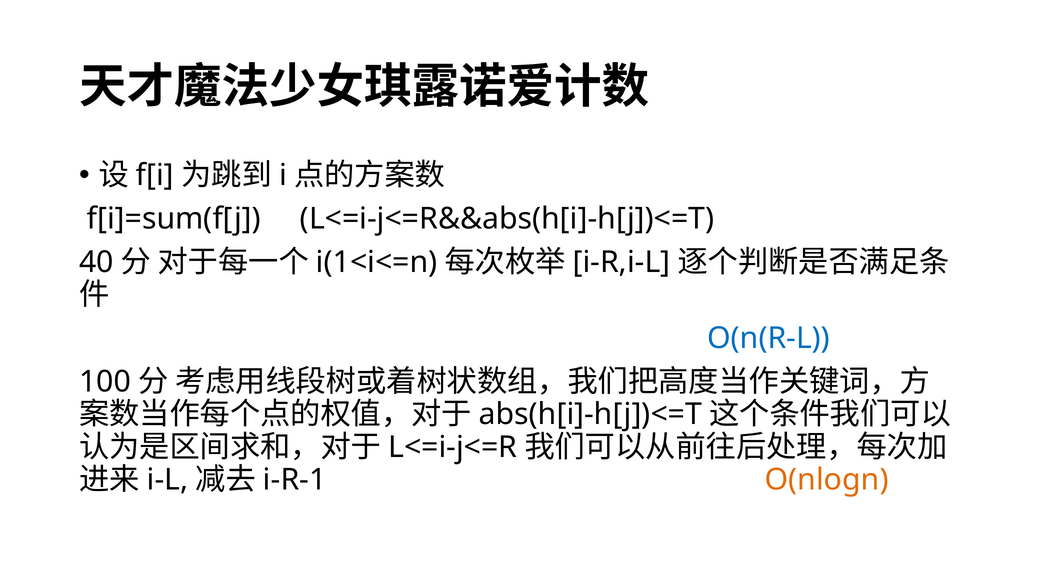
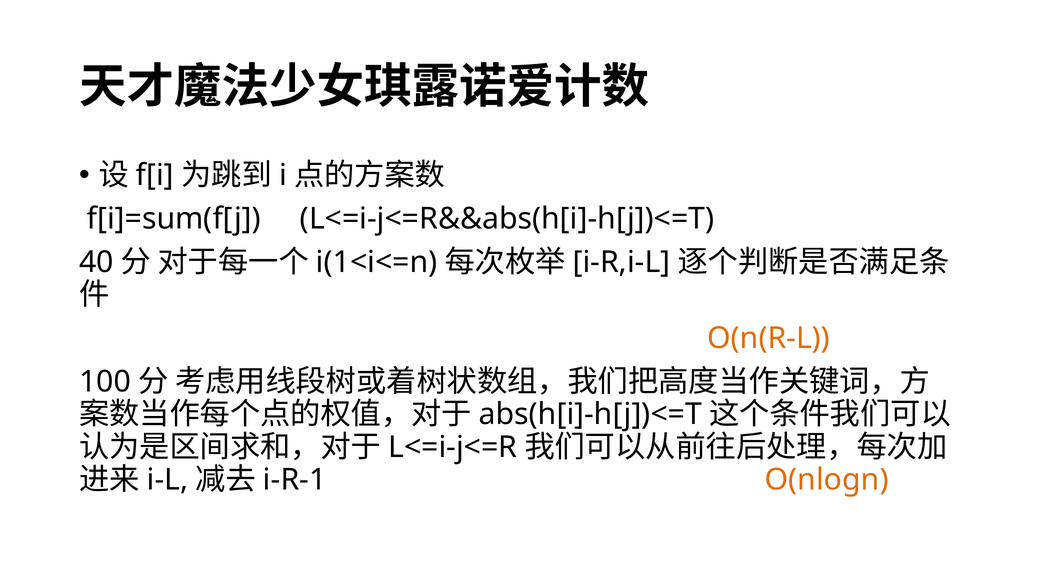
O(n(R-L colour: blue -> orange (769, 338)
